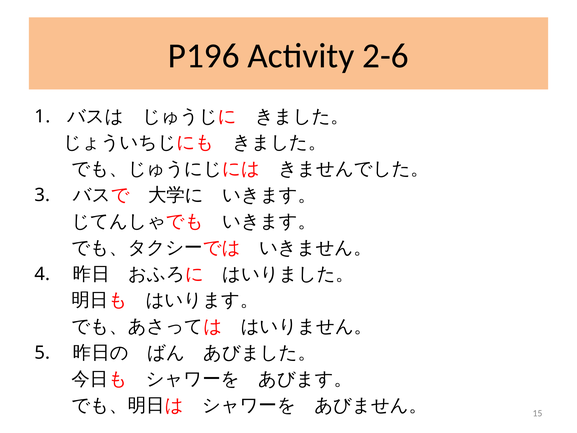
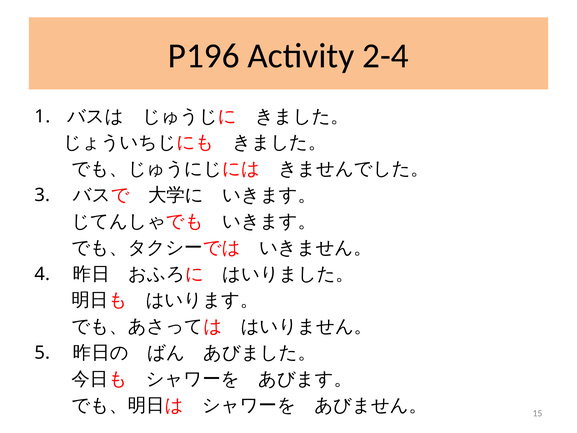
2-6: 2-6 -> 2-4 (386, 56)
